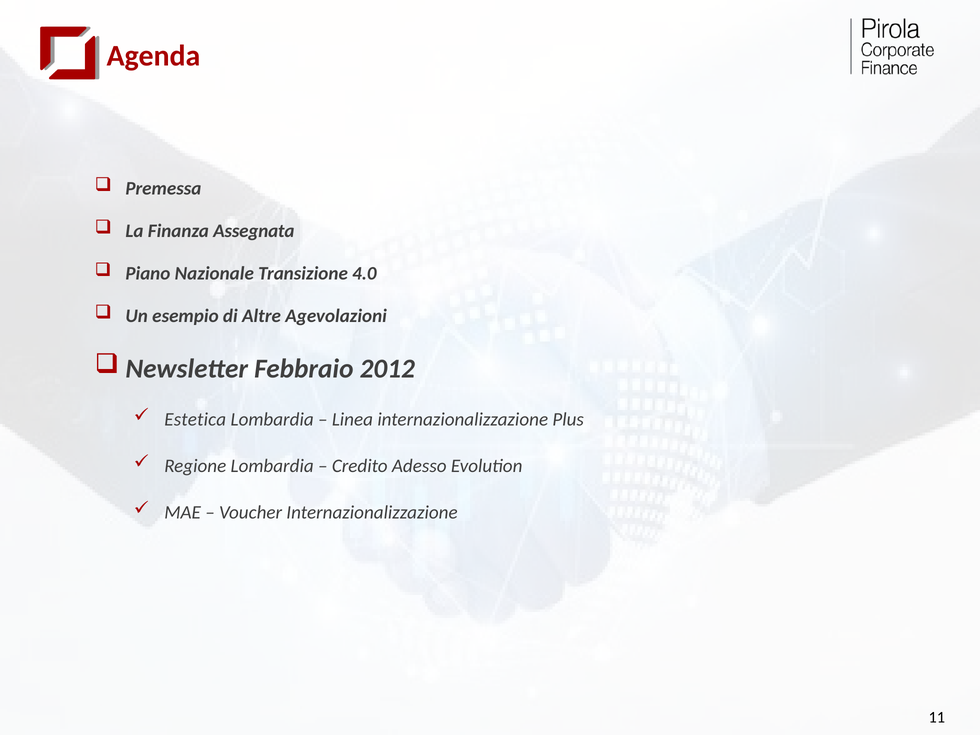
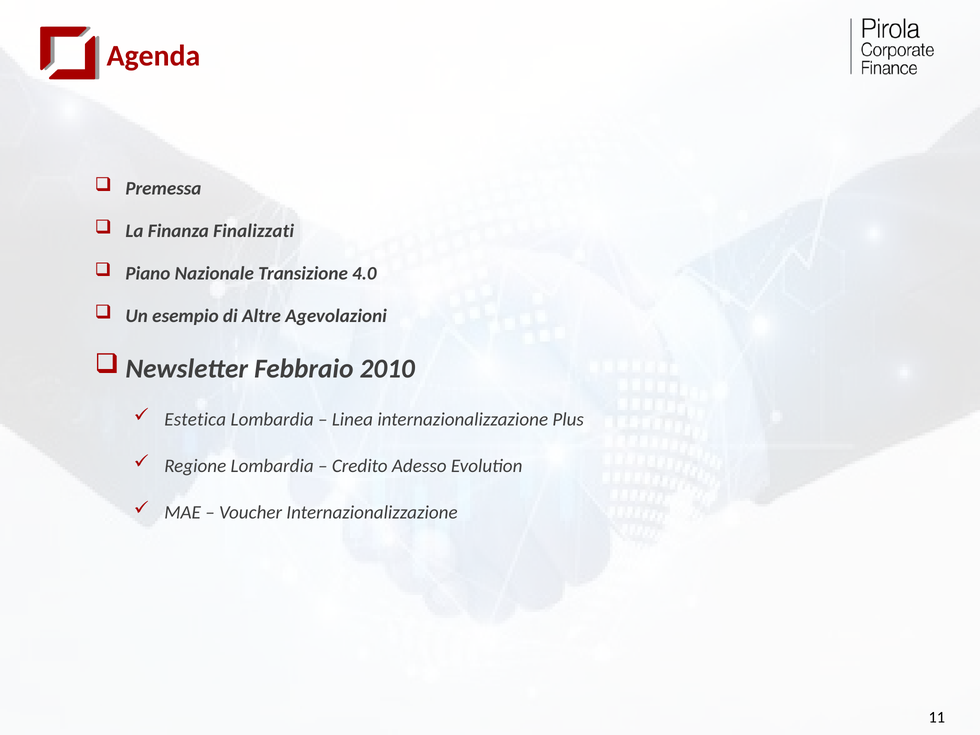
Assegnata: Assegnata -> Finalizzati (254, 231)
2012: 2012 -> 2010 (387, 369)
